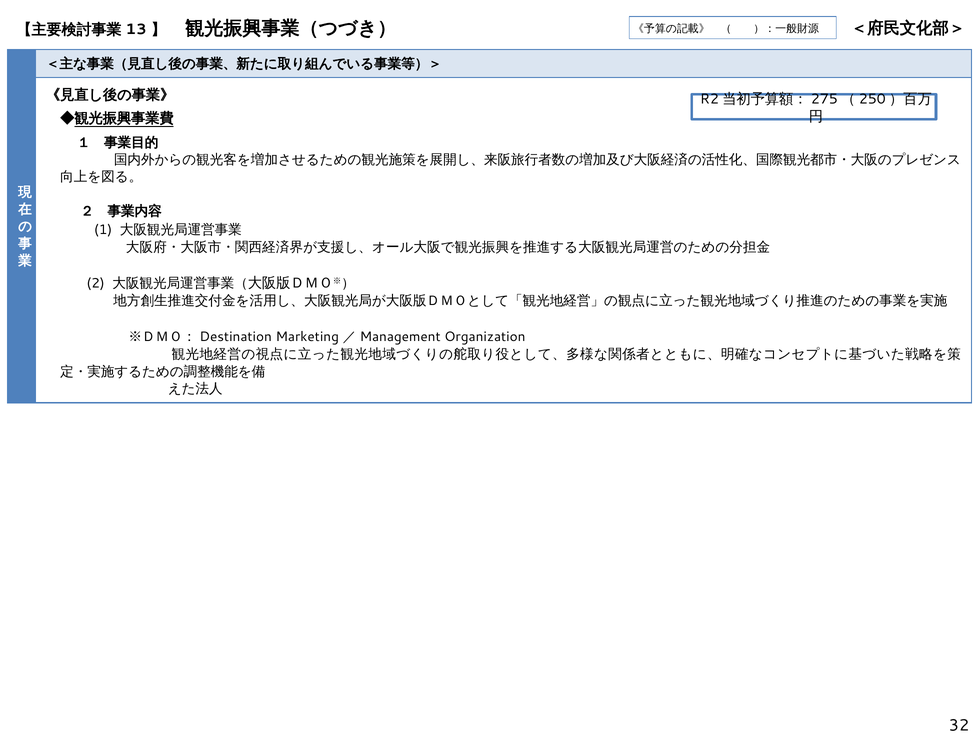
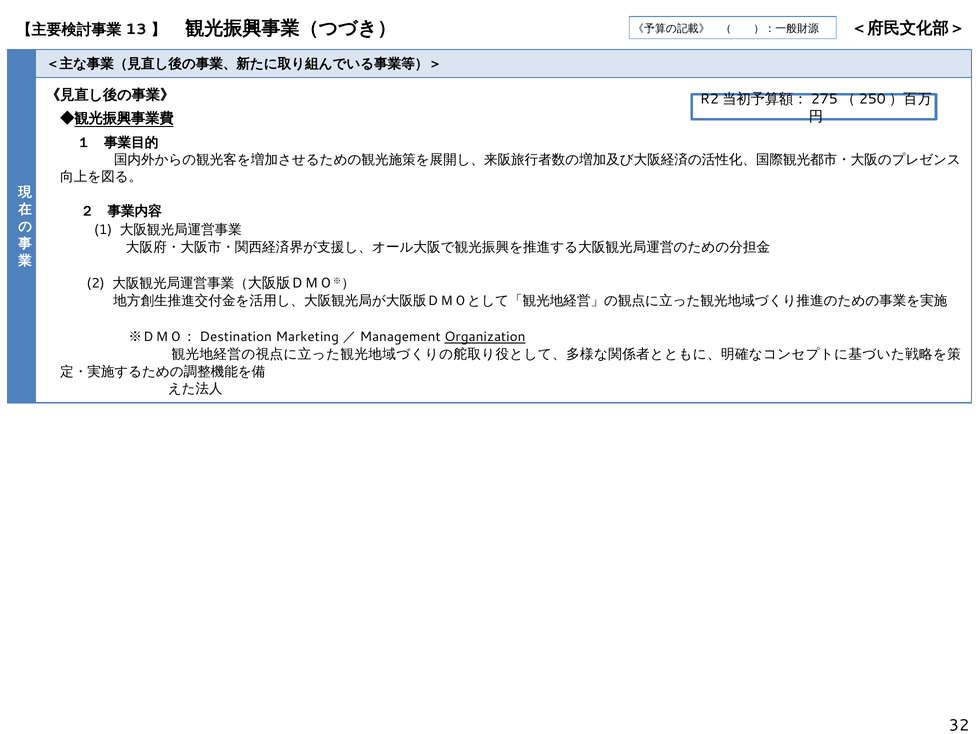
Organization underline: none -> present (485, 337)
